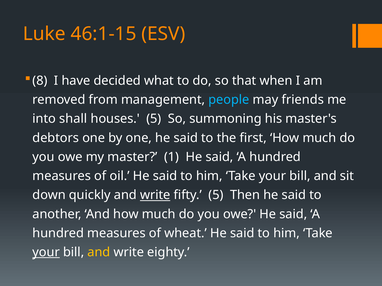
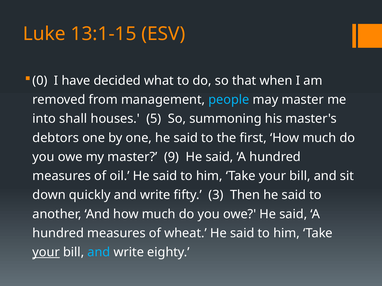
46:1-15: 46:1-15 -> 13:1-15 (104, 34)
8: 8 -> 0 (40, 81)
may friends: friends -> master (303, 100)
1: 1 -> 9 (172, 157)
write underline: present -> none (155, 195)
fifty 5: 5 -> 3 (216, 195)
and colour: yellow -> light blue (99, 253)
